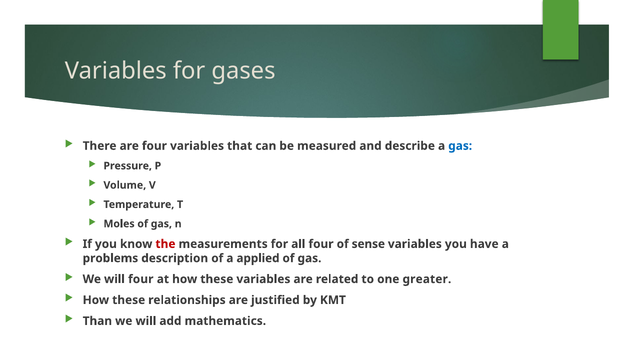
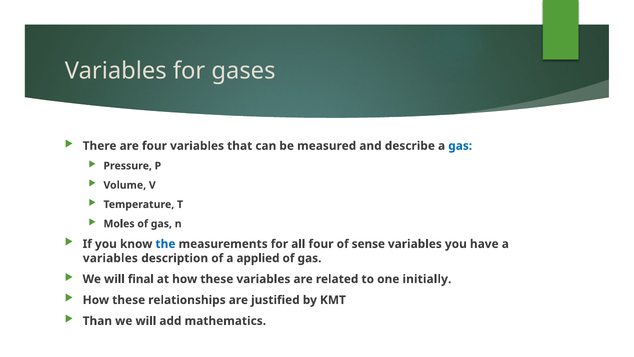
the colour: red -> blue (165, 244)
problems: problems -> variables (110, 258)
will four: four -> final (141, 279)
greater: greater -> initially (427, 279)
